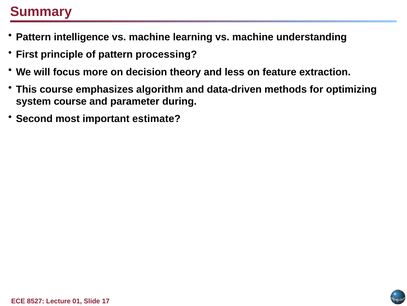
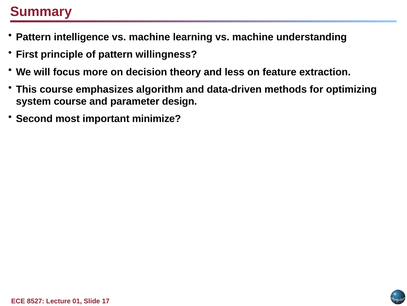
processing: processing -> willingness (166, 54)
during: during -> design (180, 101)
estimate: estimate -> minimize (157, 119)
